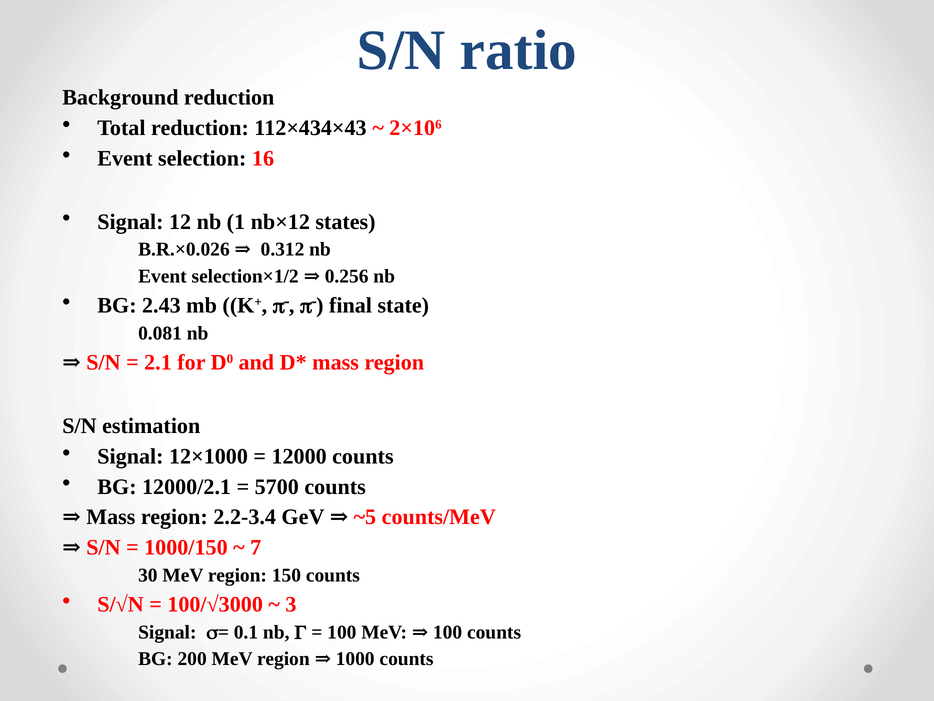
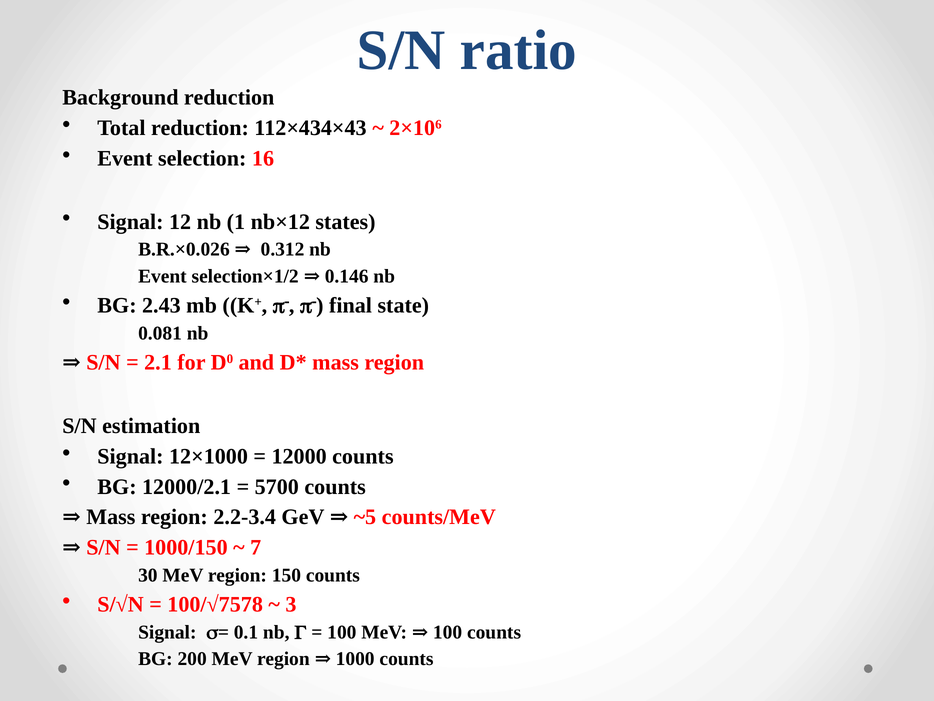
0.256: 0.256 -> 0.146 (347, 276)
100/√3000: 100/√3000 -> 100/√7578 (215, 604)
